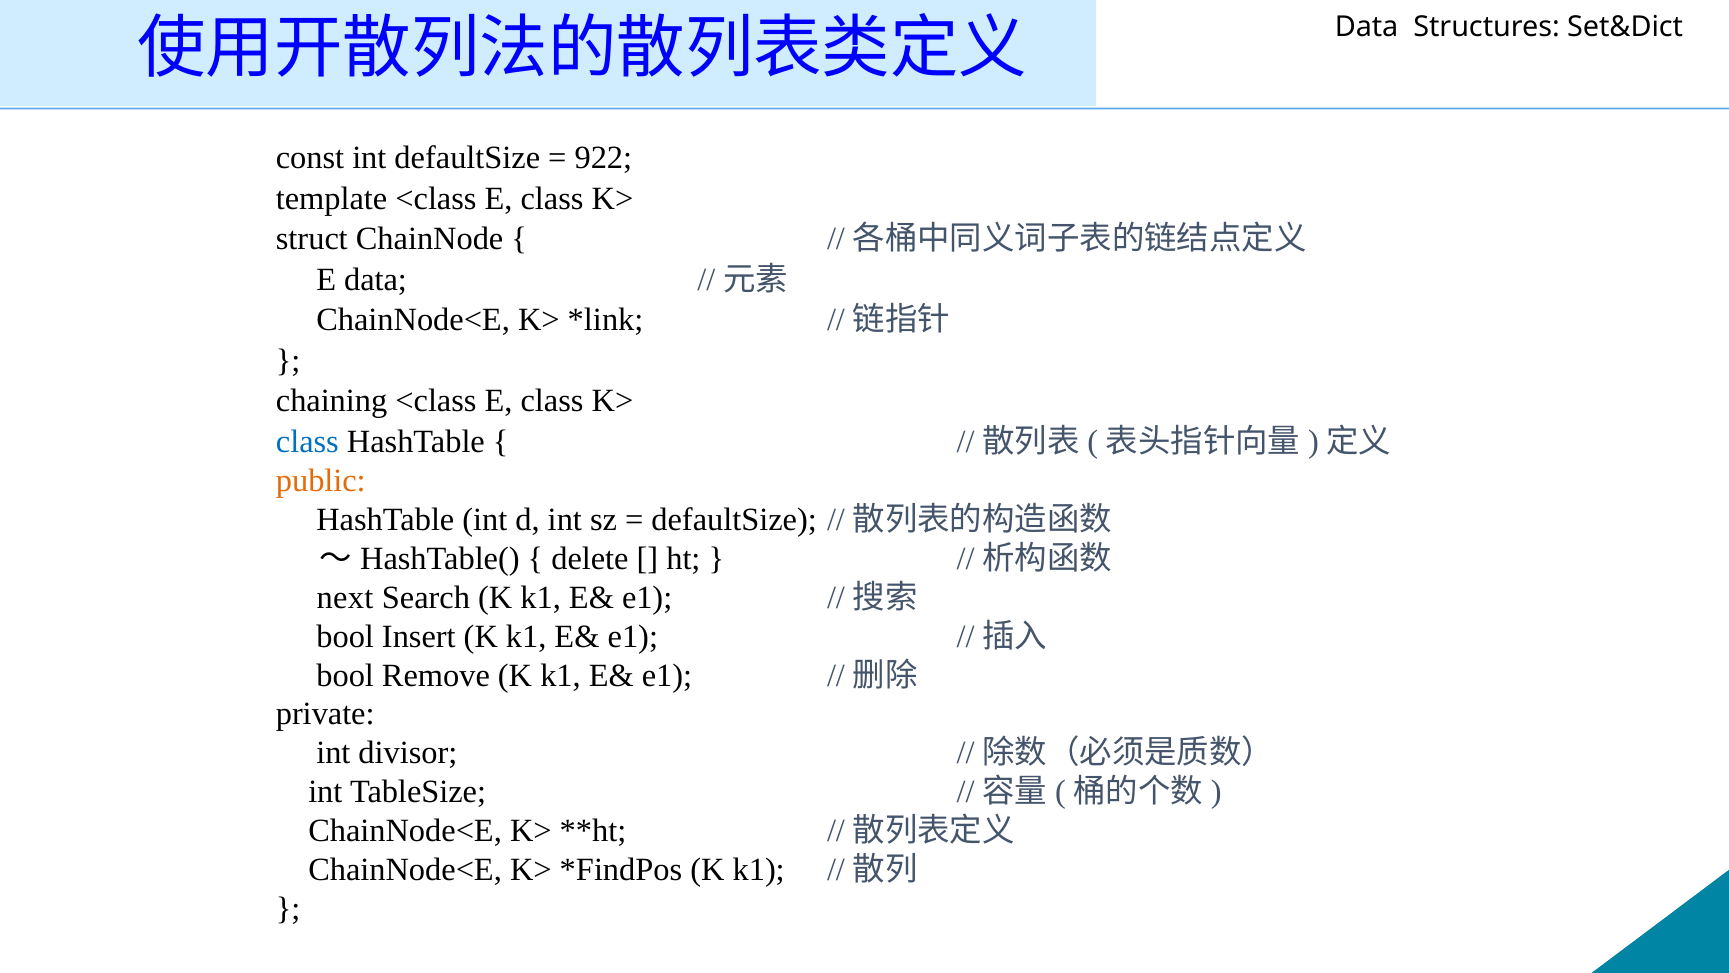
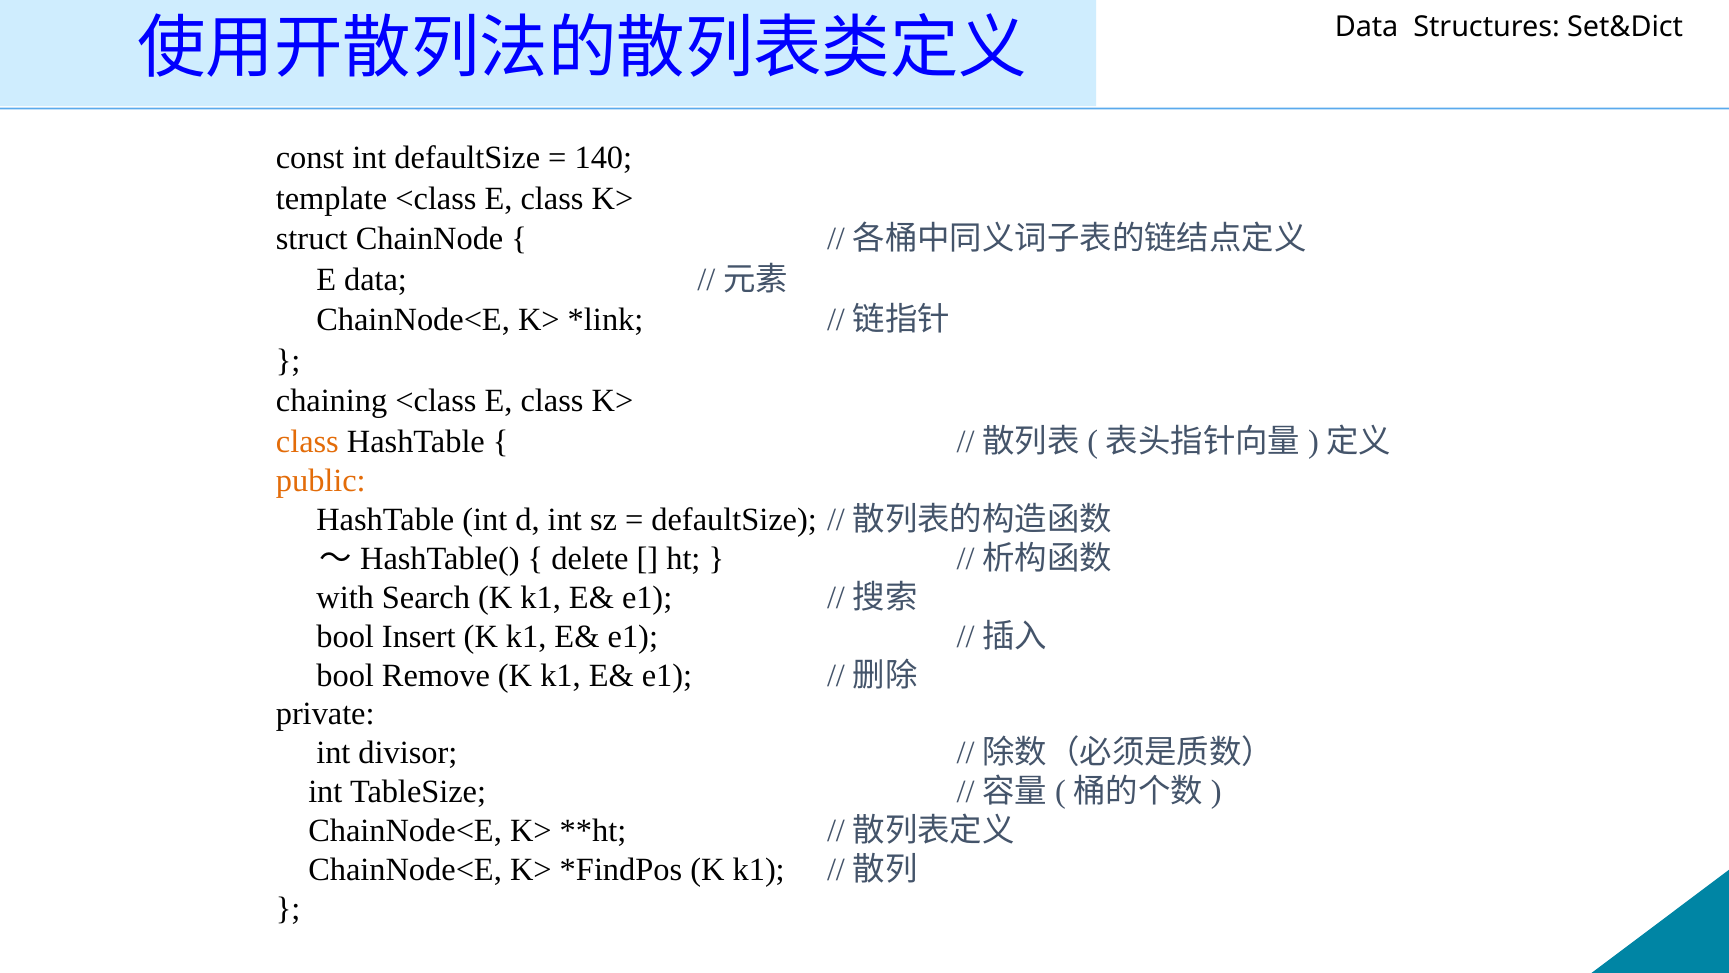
922: 922 -> 140 (603, 158)
class colour: blue -> orange (307, 442)
next: next -> with (345, 597)
